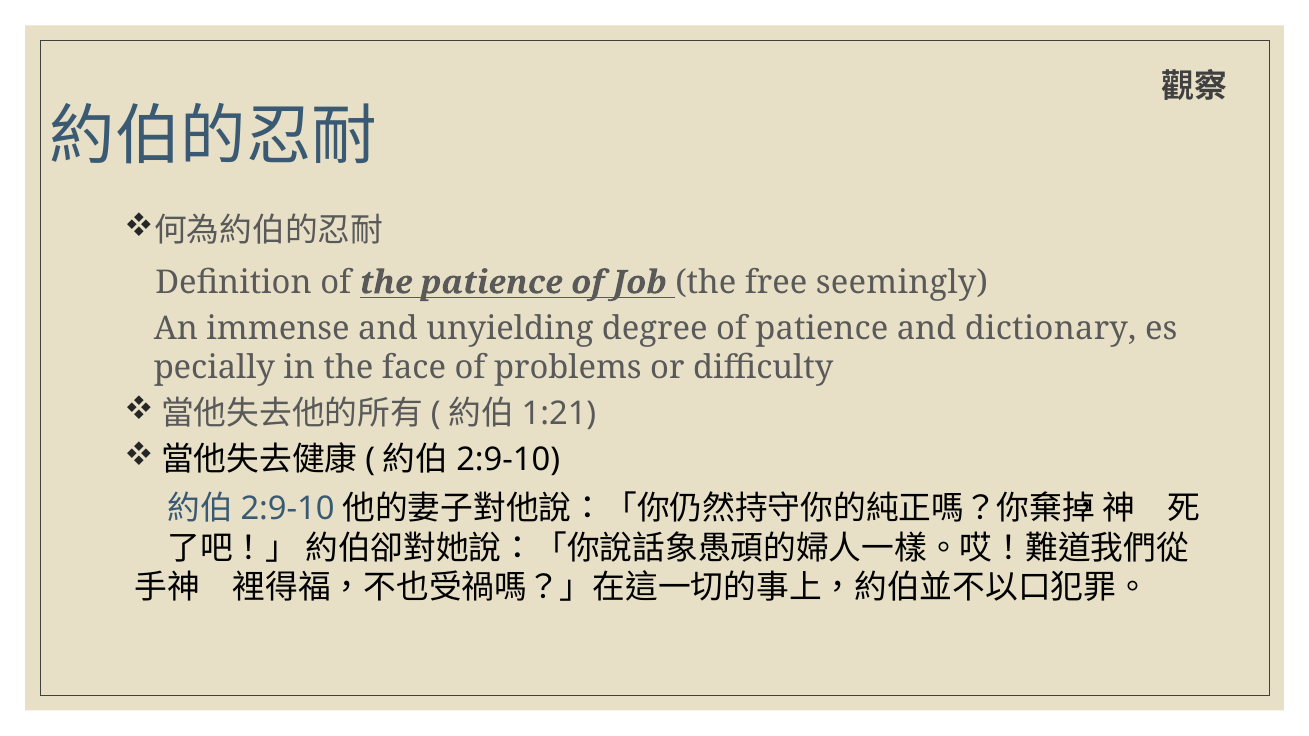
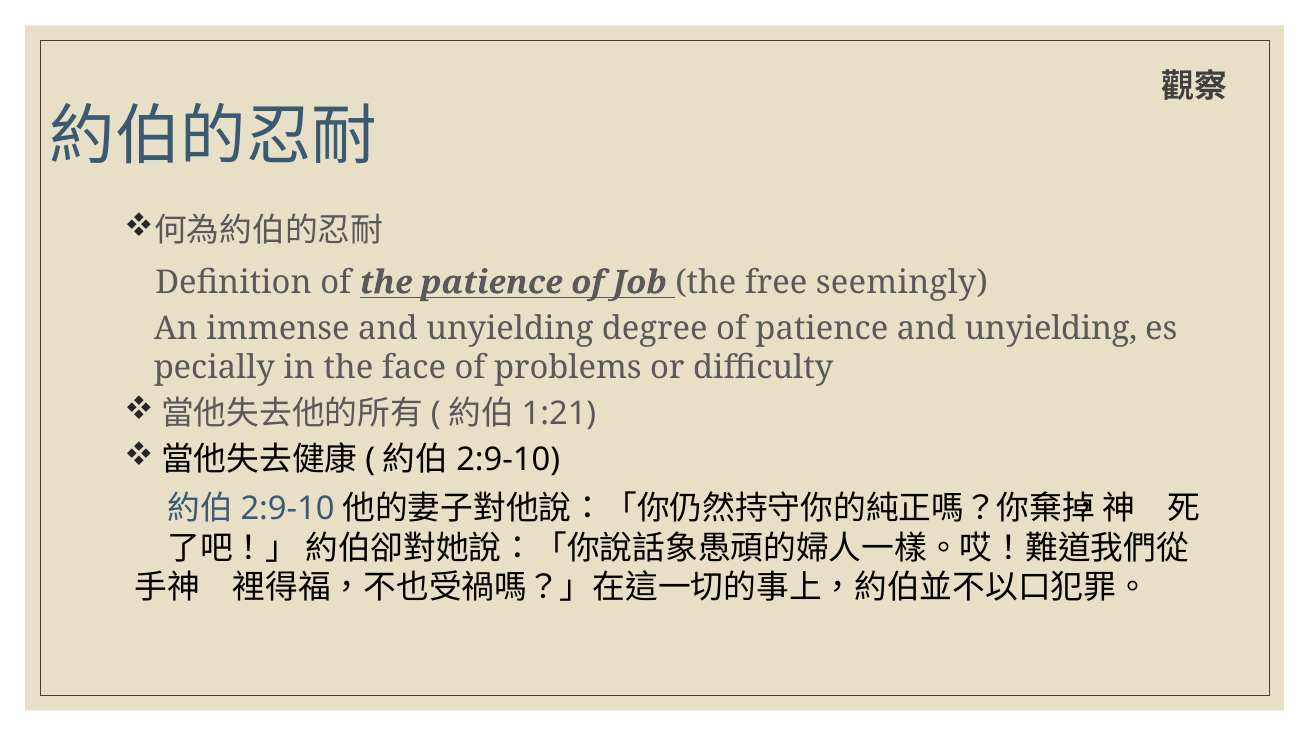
patience and dictionary: dictionary -> unyielding (1051, 329)
